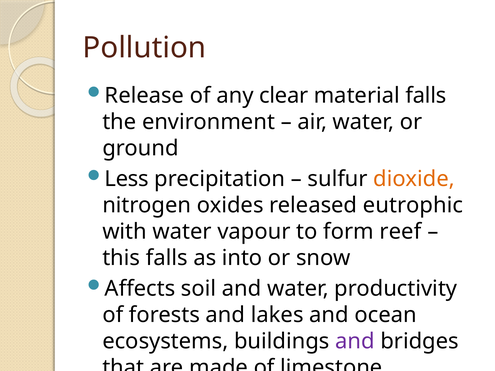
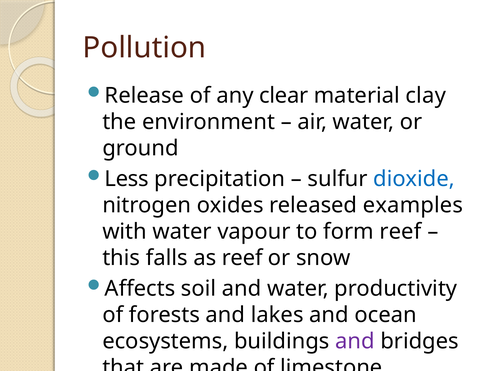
material falls: falls -> clay (426, 96)
dioxide colour: orange -> blue (414, 179)
eutrophic: eutrophic -> examples (413, 205)
as into: into -> reef (242, 258)
